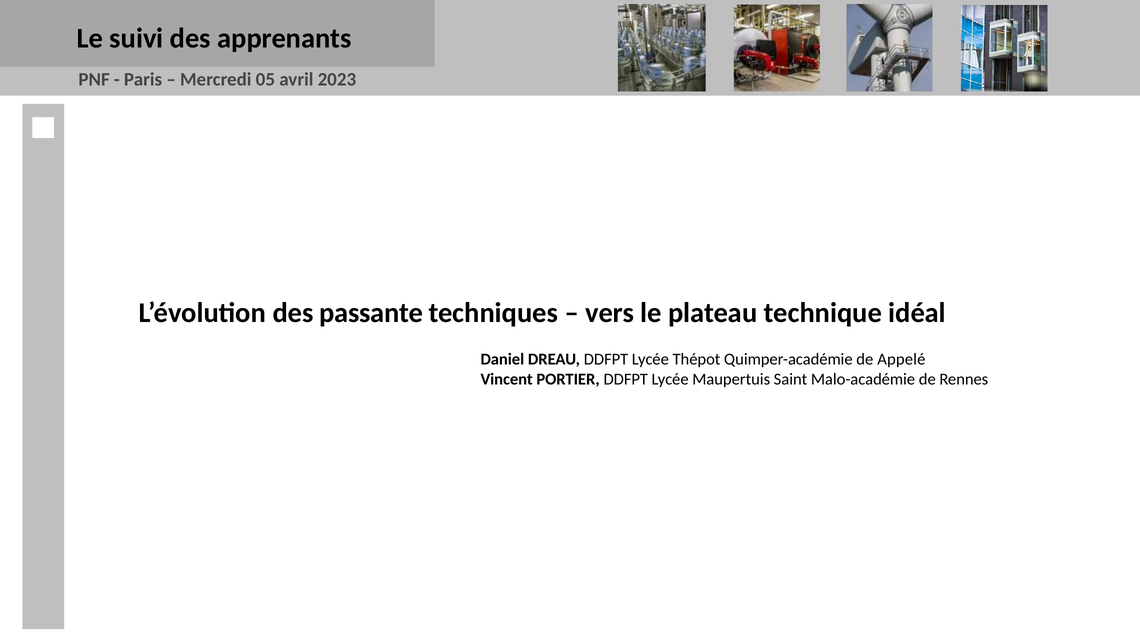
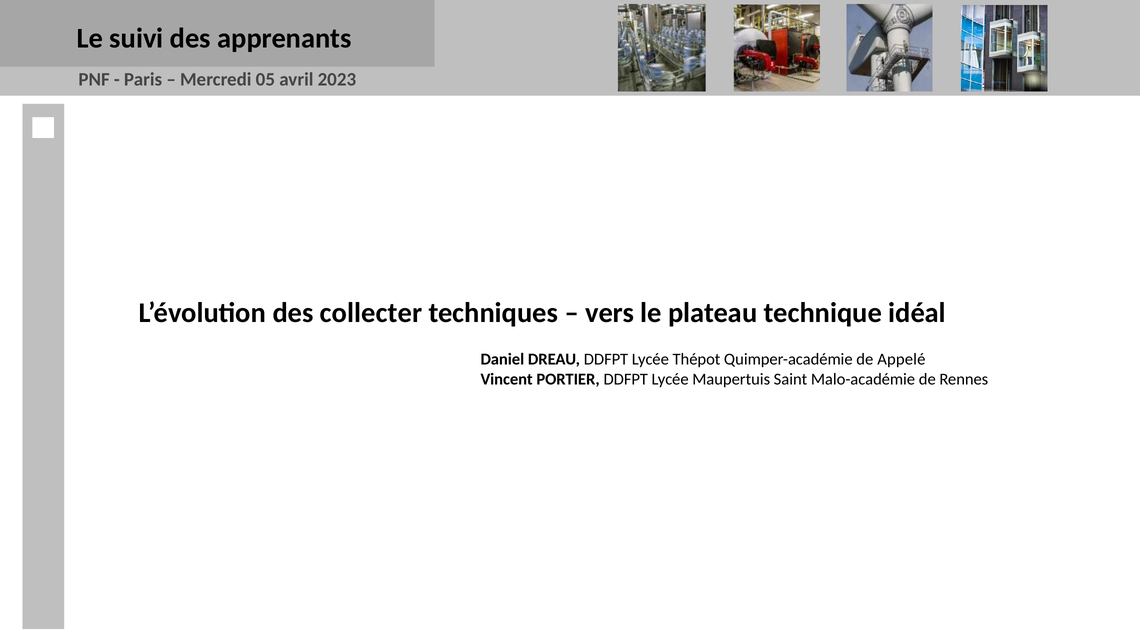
passante: passante -> collecter (371, 313)
